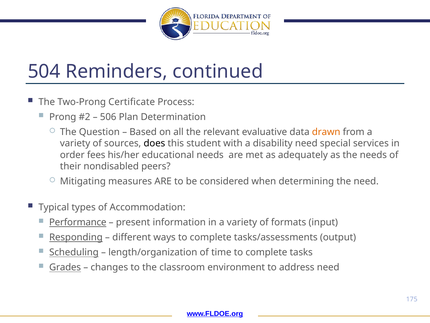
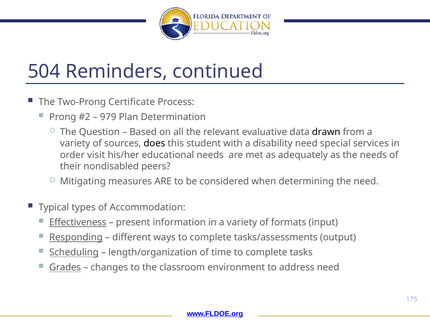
506: 506 -> 979 (108, 117)
drawn colour: orange -> black (326, 132)
fees: fees -> visit (96, 155)
Performance: Performance -> Effectiveness (78, 222)
